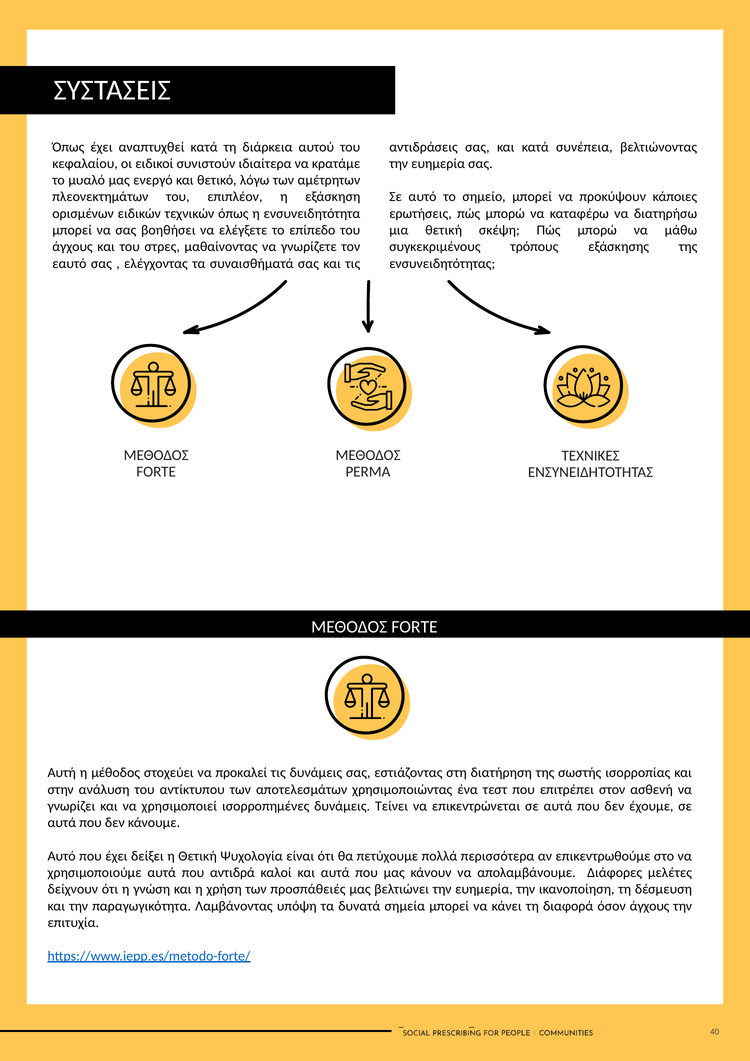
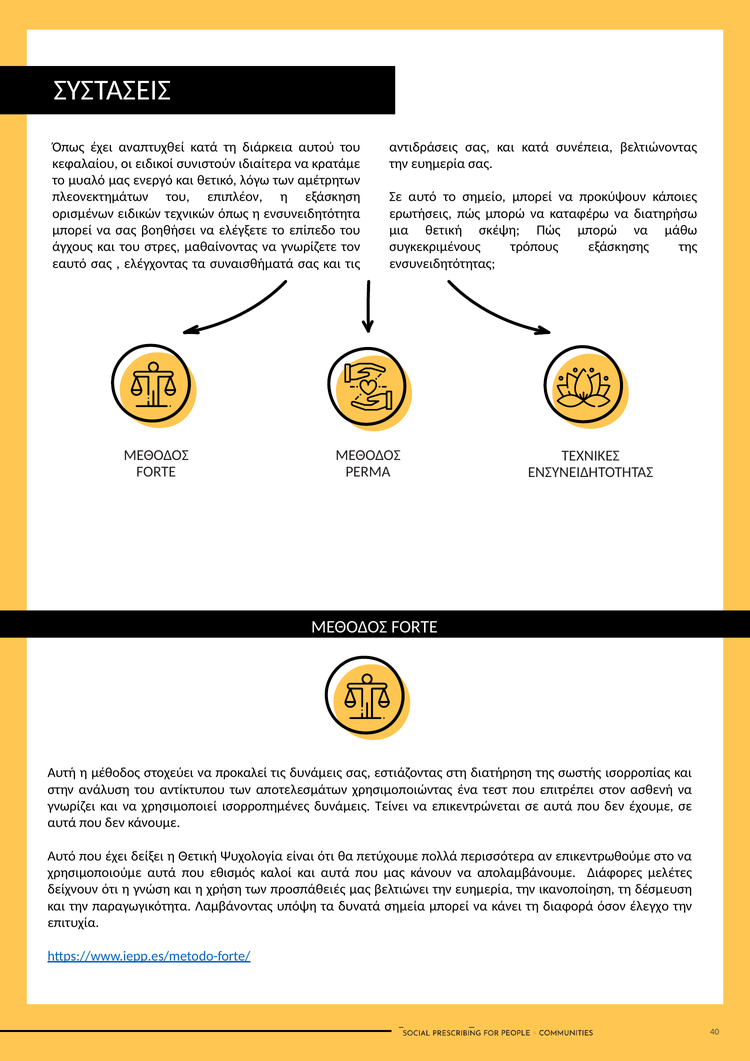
αντιδρά: αντιδρά -> εθισμός (232, 872)
όσον άγχους: άγχους -> έλεγχο (649, 906)
